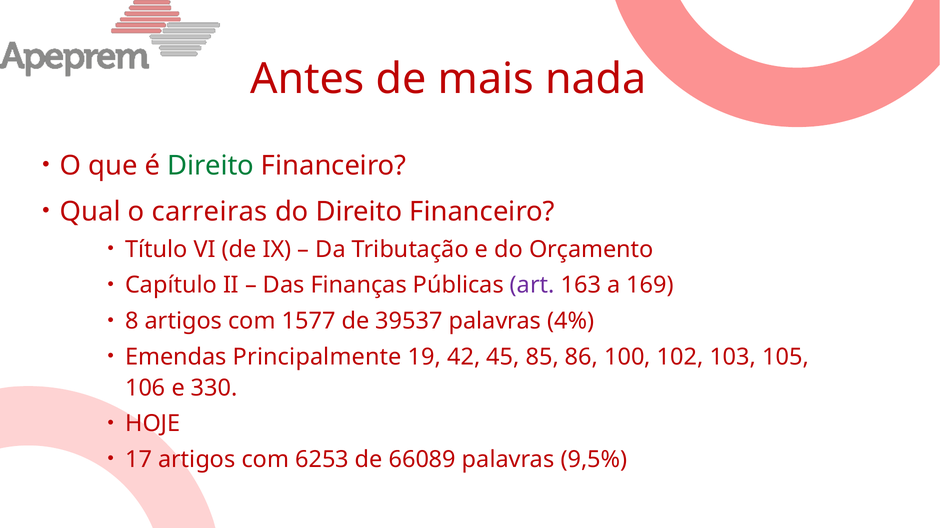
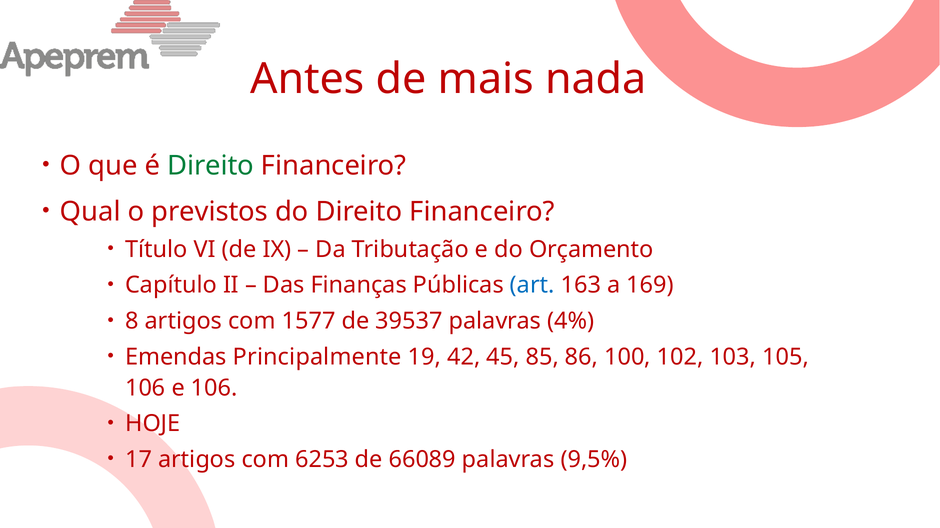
carreiras: carreiras -> previstos (210, 212)
art colour: purple -> blue (532, 286)
e 330: 330 -> 106 (214, 388)
